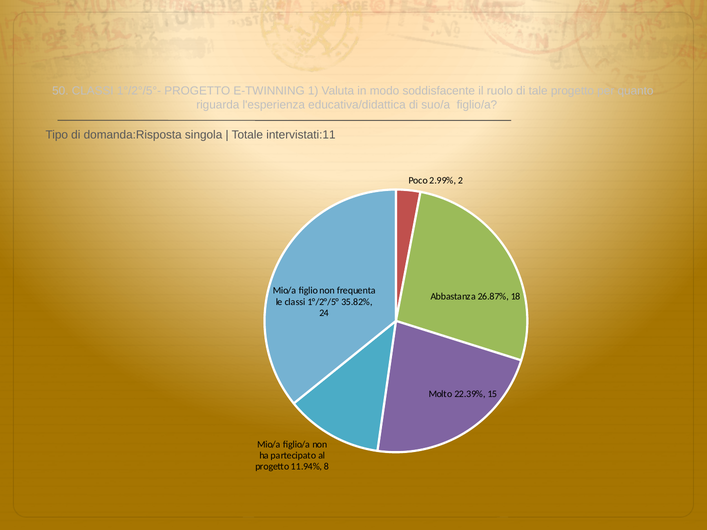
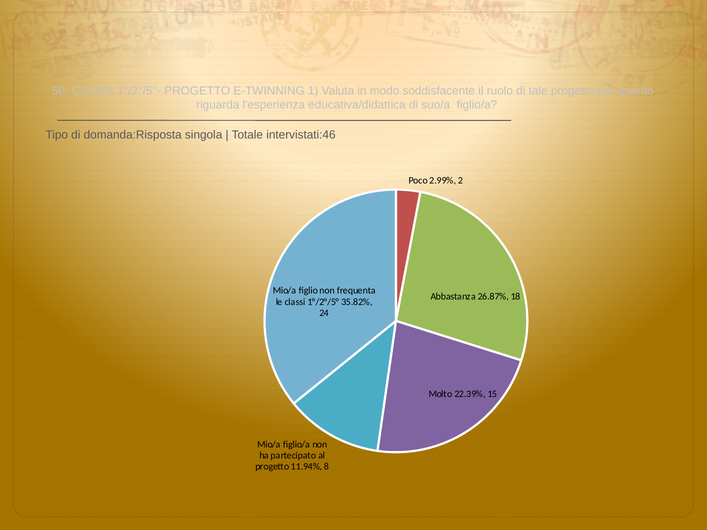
intervistati:11: intervistati:11 -> intervistati:46 (301, 135)
